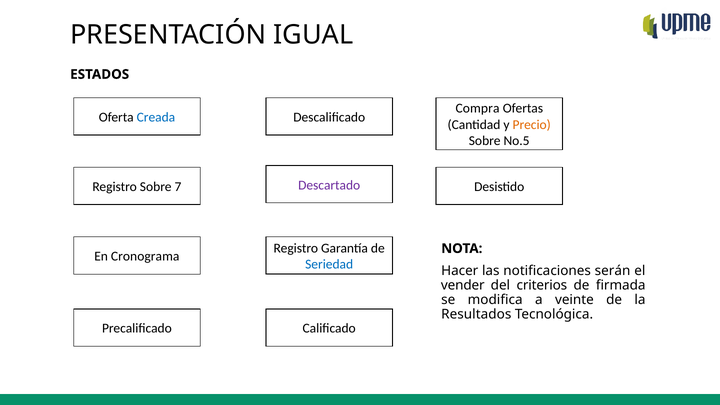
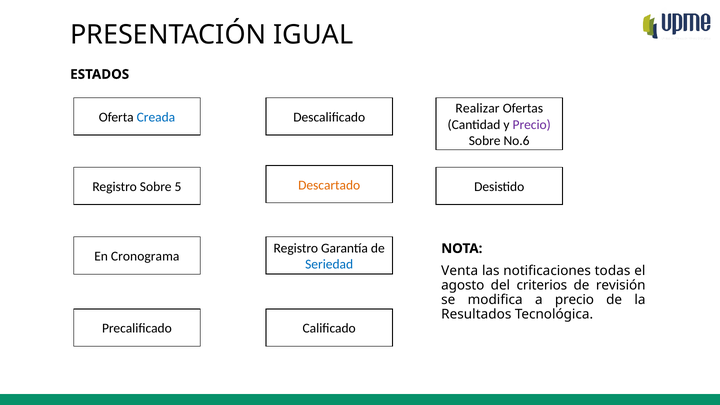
Compra: Compra -> Realizar (478, 108)
Precio colour: orange -> purple (532, 125)
No.5: No.5 -> No.6 (517, 141)
Descartado colour: purple -> orange (329, 185)
7: 7 -> 5 (178, 187)
Hacer: Hacer -> Venta (460, 271)
serán: serán -> todas (613, 271)
vender: vender -> agosto (463, 285)
firmada: firmada -> revisión (621, 285)
a veinte: veinte -> precio (574, 300)
